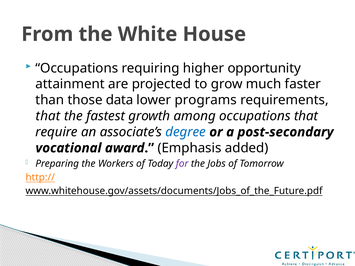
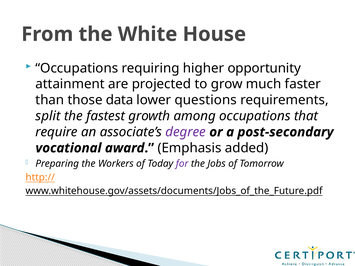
programs: programs -> questions (206, 100)
that: that -> split (48, 116)
degree colour: blue -> purple (186, 132)
